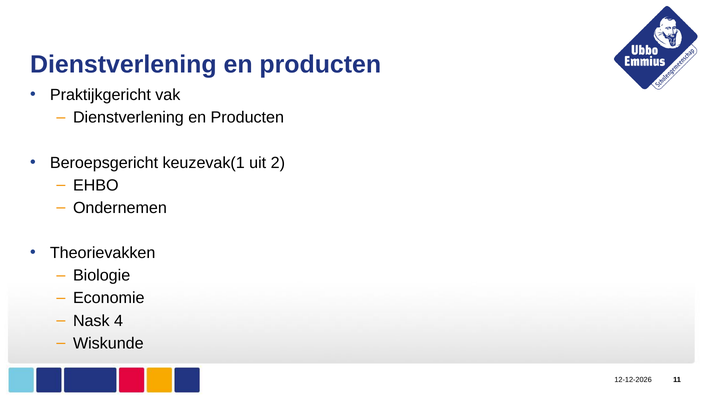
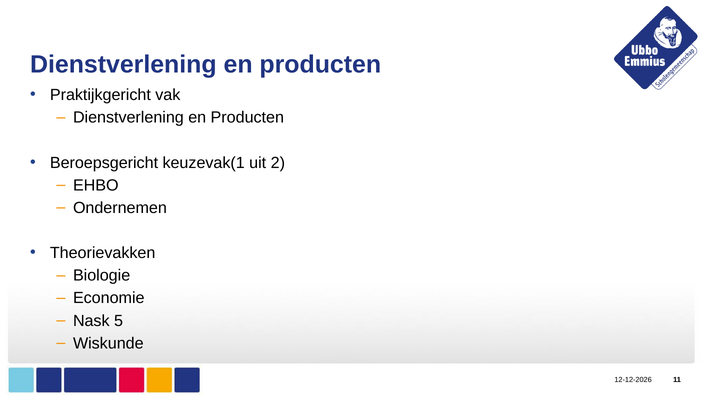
4: 4 -> 5 (119, 321)
